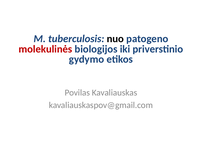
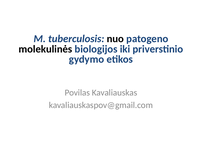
molekulinės colour: red -> black (45, 49)
